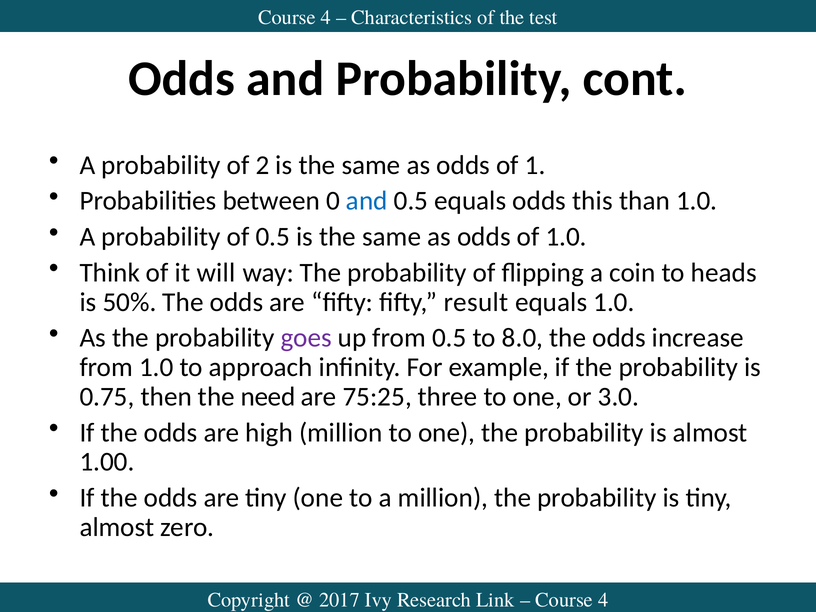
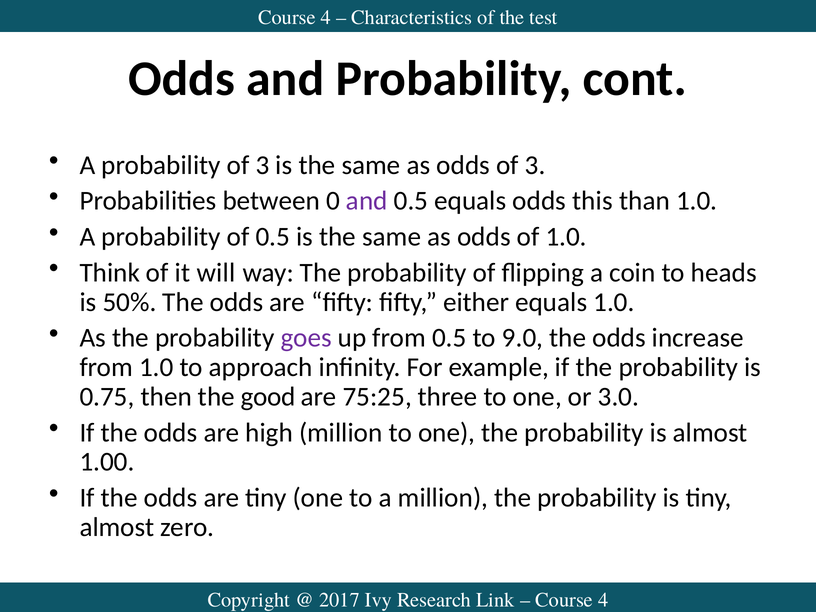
probability of 2: 2 -> 3 (263, 165)
odds of 1: 1 -> 3 (535, 165)
and colour: blue -> purple (367, 201)
result: result -> either (476, 302)
8.0: 8.0 -> 9.0 (523, 338)
need: need -> good (268, 397)
